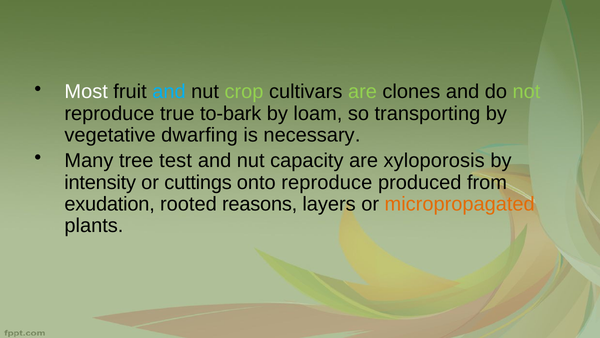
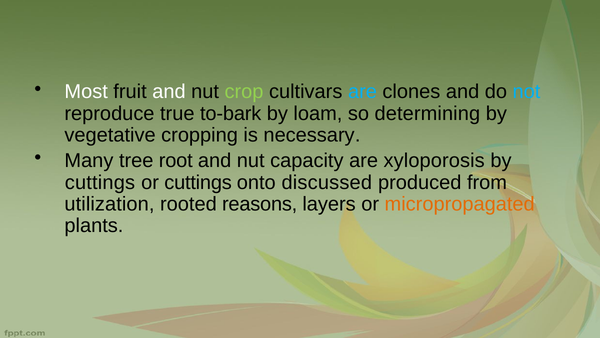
and colour: light blue -> white (169, 92)
are colour: light green -> light blue (362, 92)
not colour: light green -> light blue (527, 92)
transporting: transporting -> determining (427, 113)
dwarfing: dwarfing -> cropping (200, 135)
test: test -> root (176, 161)
intensity: intensity -> cuttings (100, 182)
onto reproduce: reproduce -> discussed (327, 182)
exudation: exudation -> utilization (109, 204)
